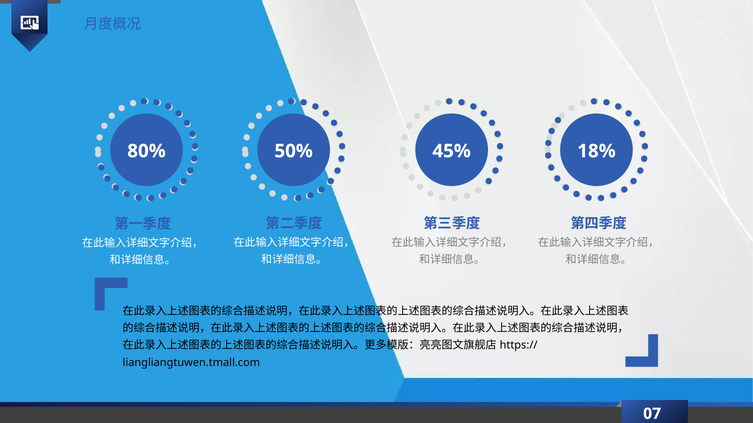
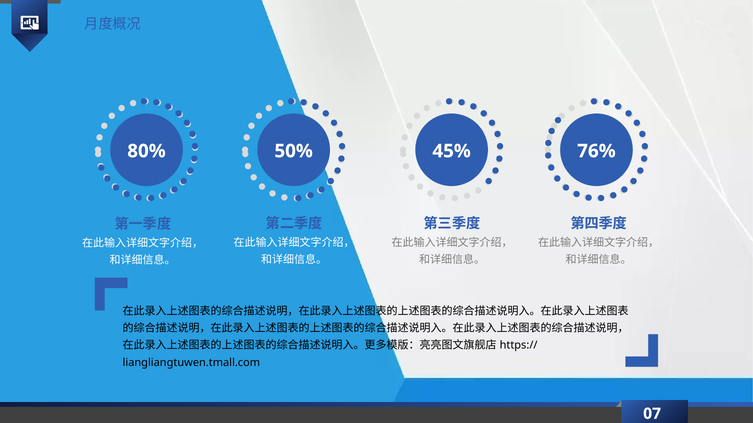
18%: 18% -> 76% (596, 151)
